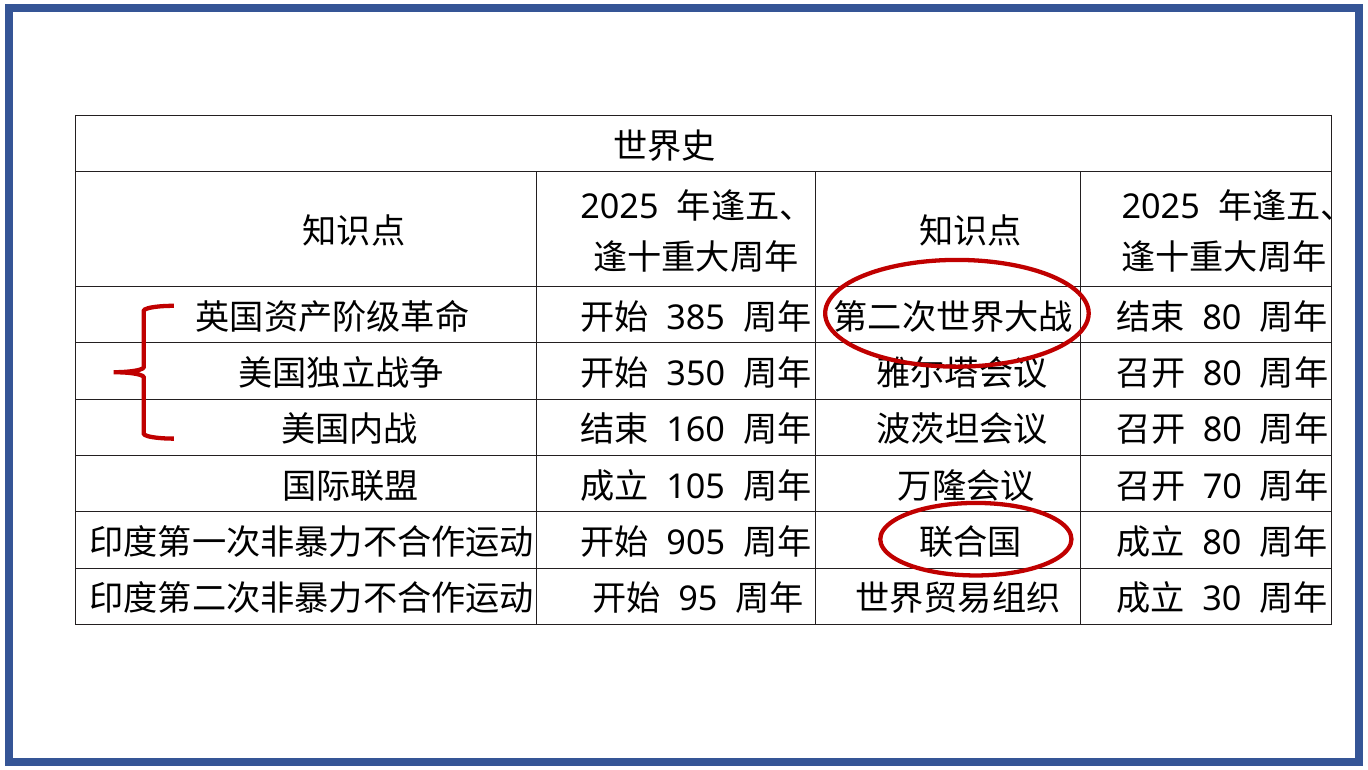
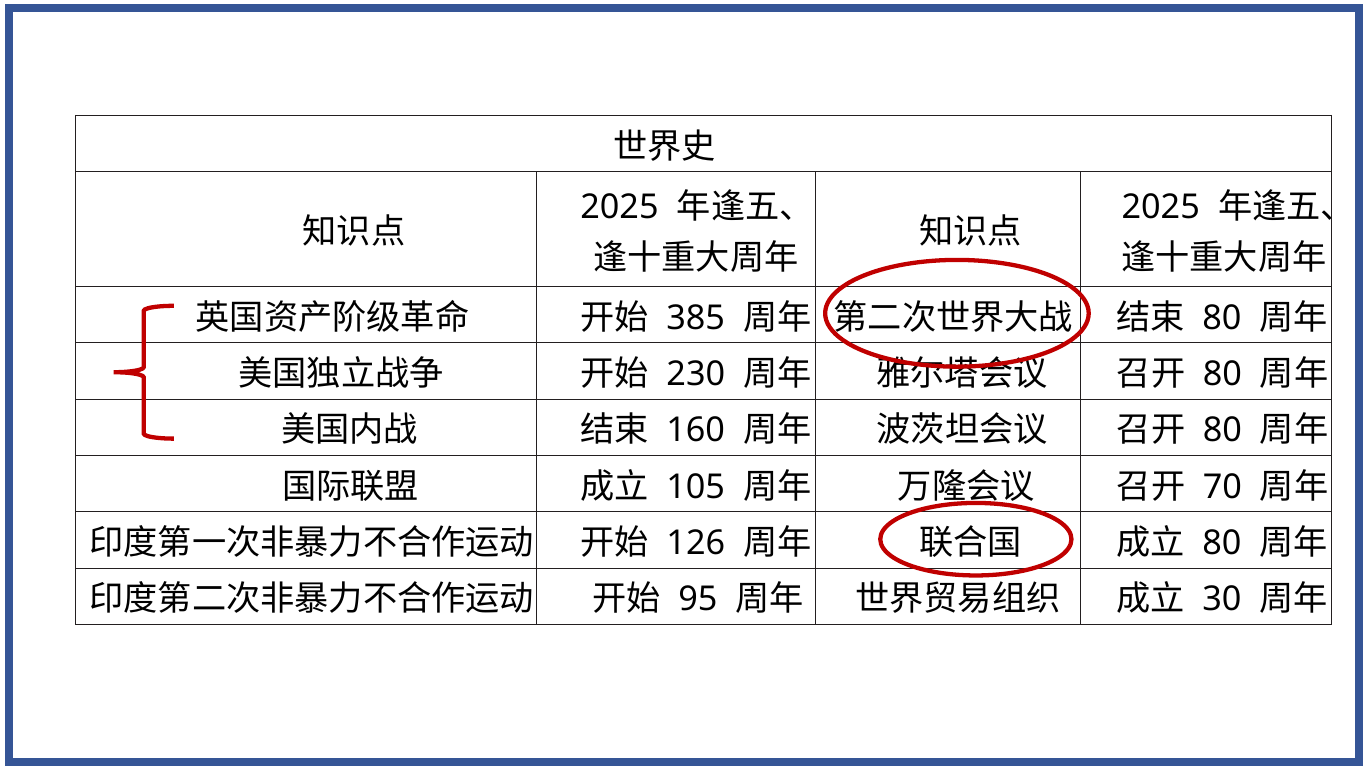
350: 350 -> 230 (696, 374)
905: 905 -> 126 (696, 543)
